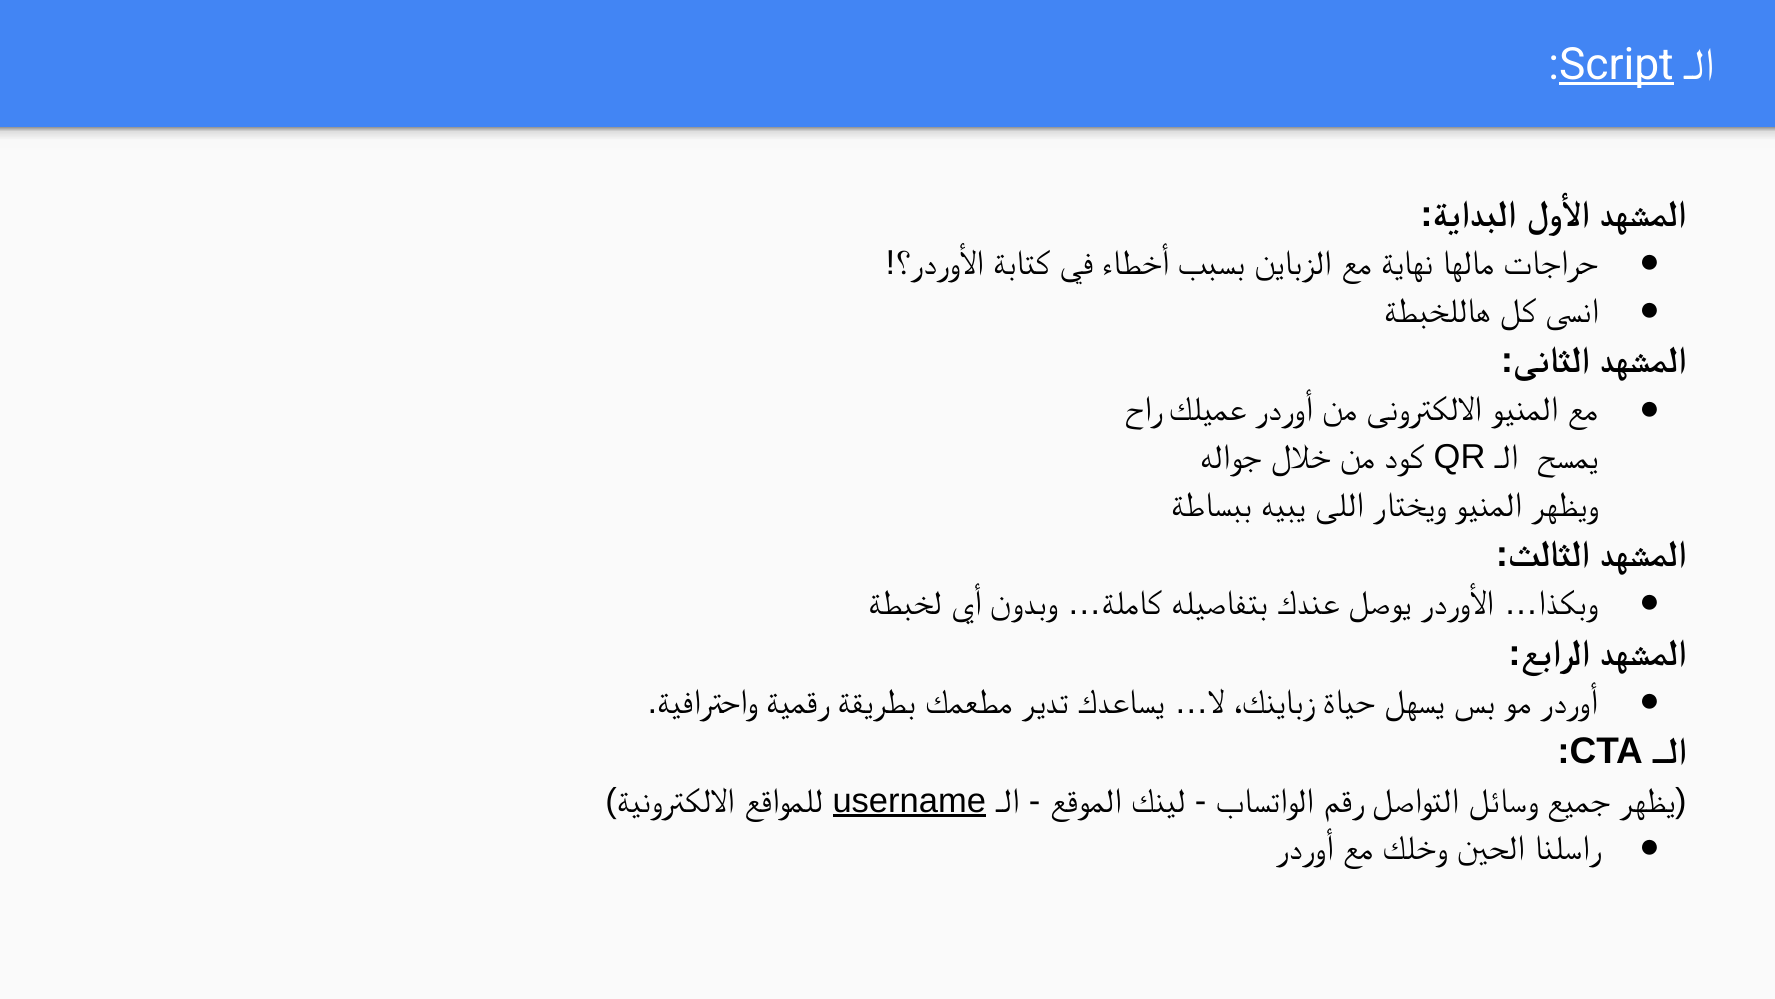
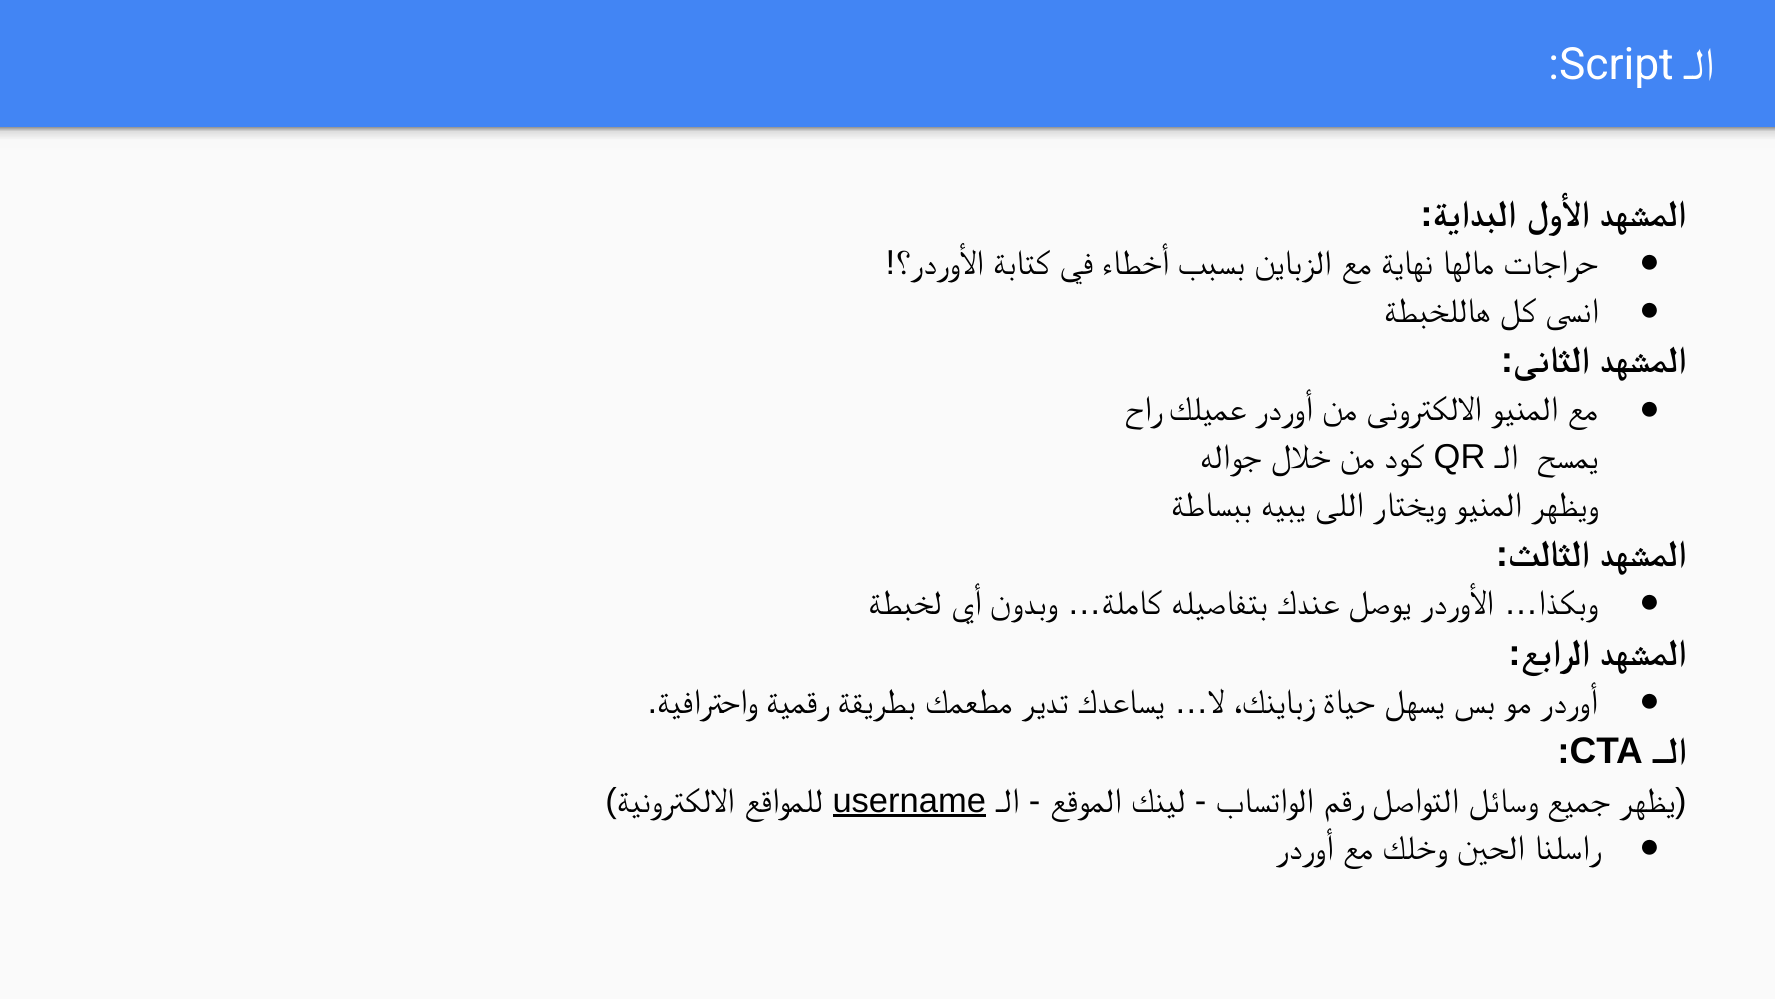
Script underline: present -> none (1616, 65)
